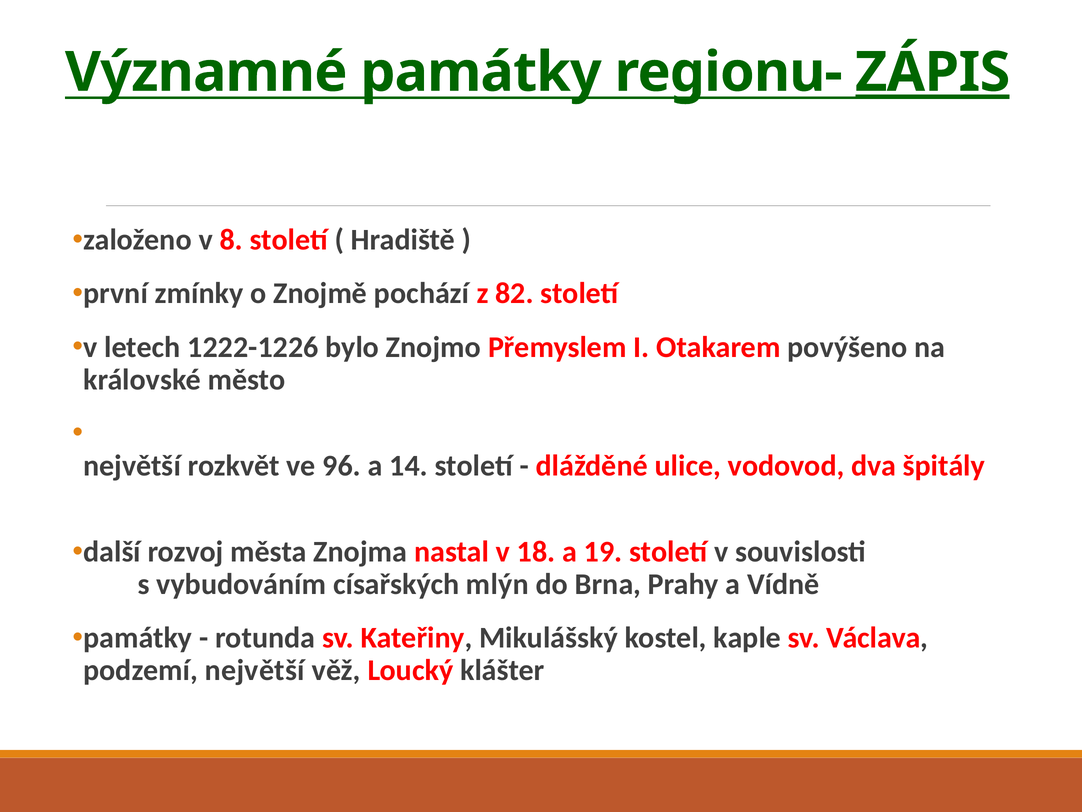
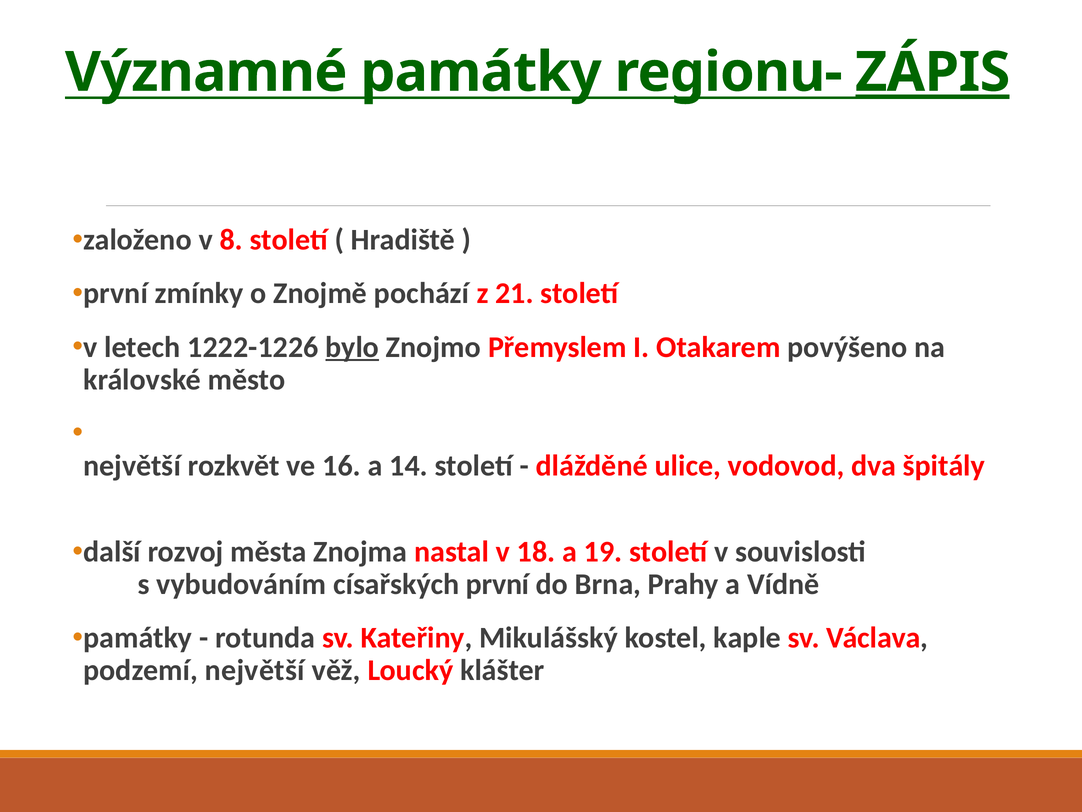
82: 82 -> 21 (514, 293)
bylo underline: none -> present (352, 347)
96: 96 -> 16 (342, 465)
císařských mlýn: mlýn -> první (498, 584)
